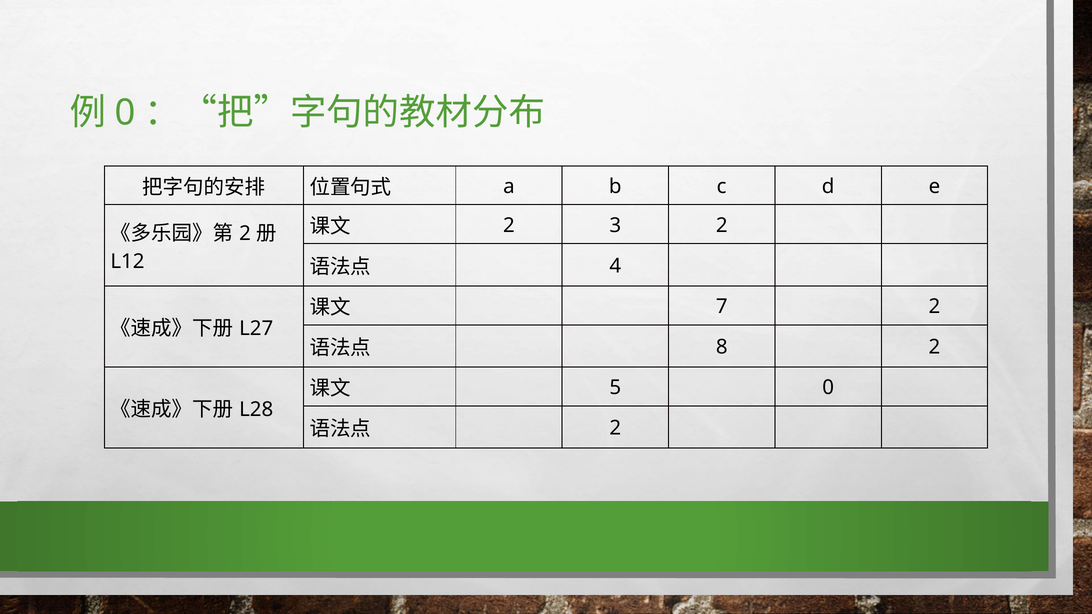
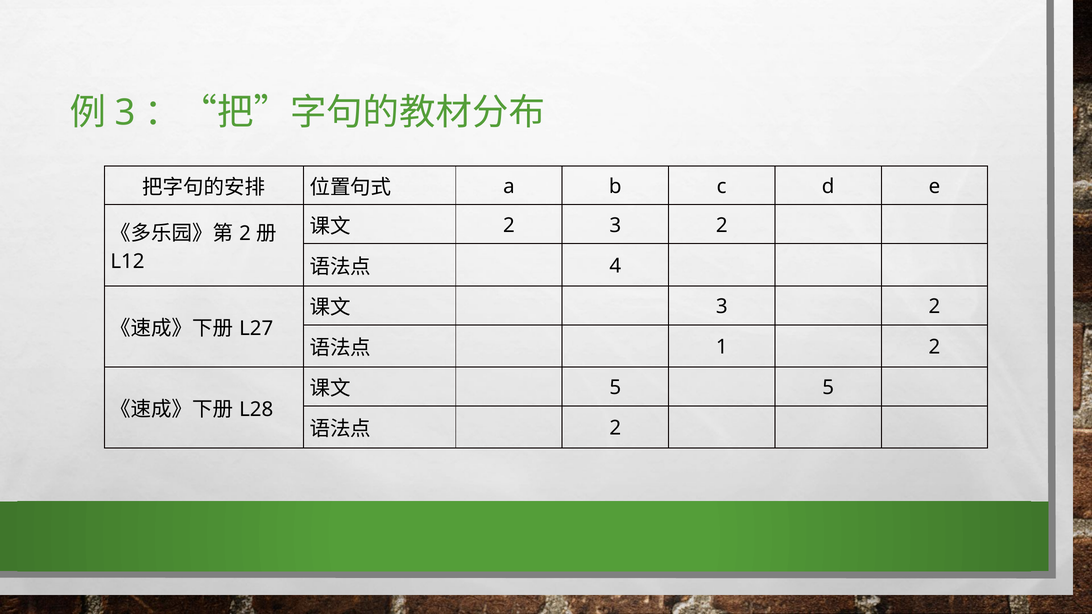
0: 0 -> 3 (125, 113)
7: 7 -> 3 (722, 307)
8: 8 -> 1 (722, 347)
5 0: 0 -> 5 (828, 388)
